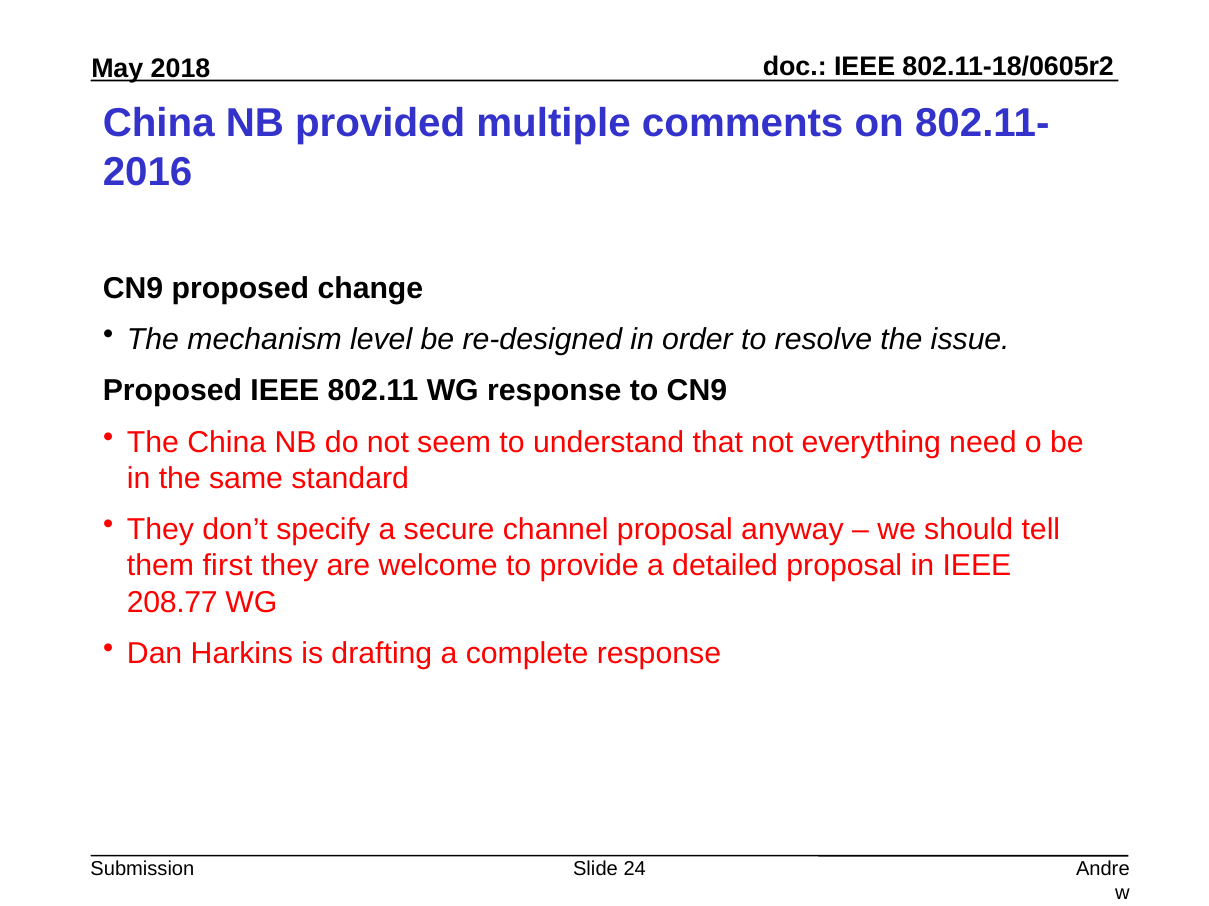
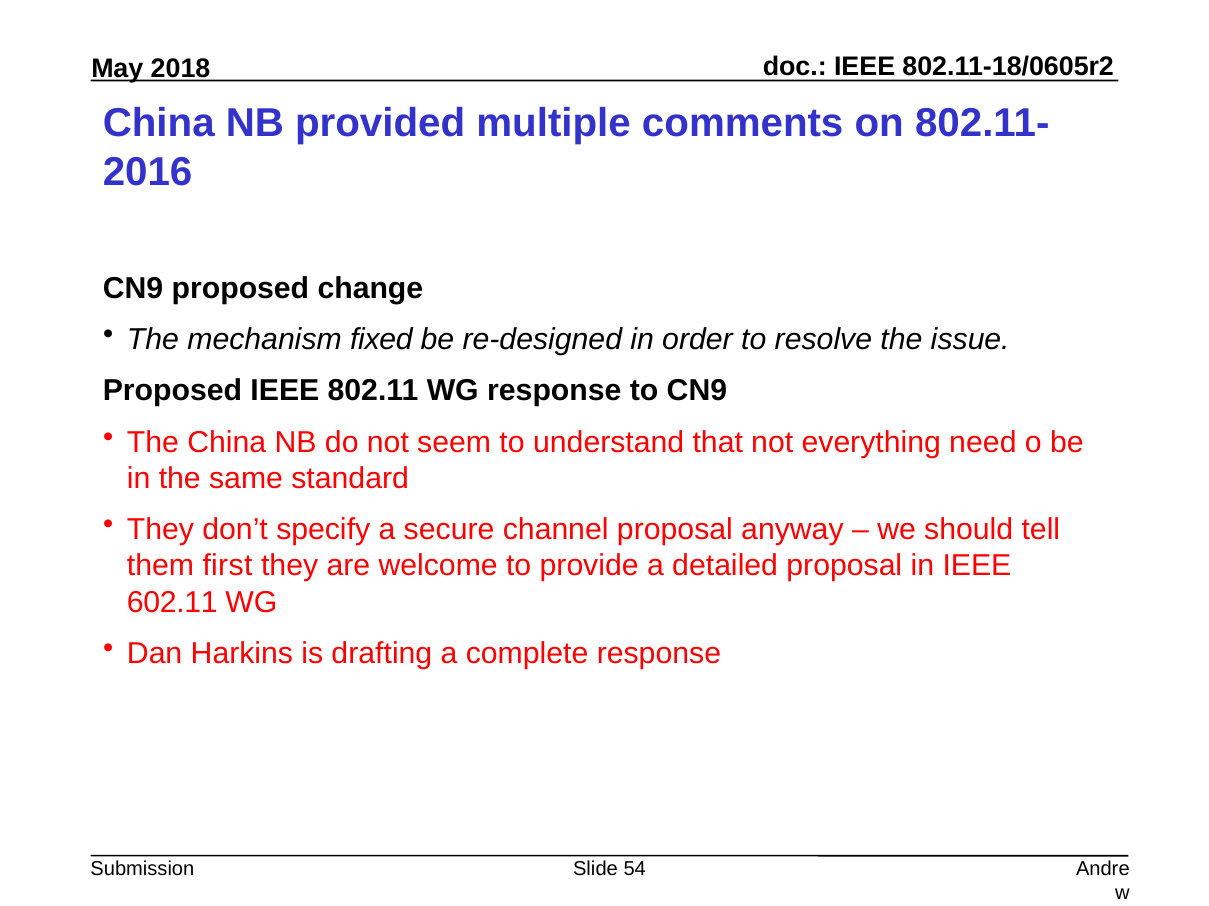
level: level -> fixed (381, 340)
208.77: 208.77 -> 602.11 (172, 603)
24: 24 -> 54 (635, 870)
